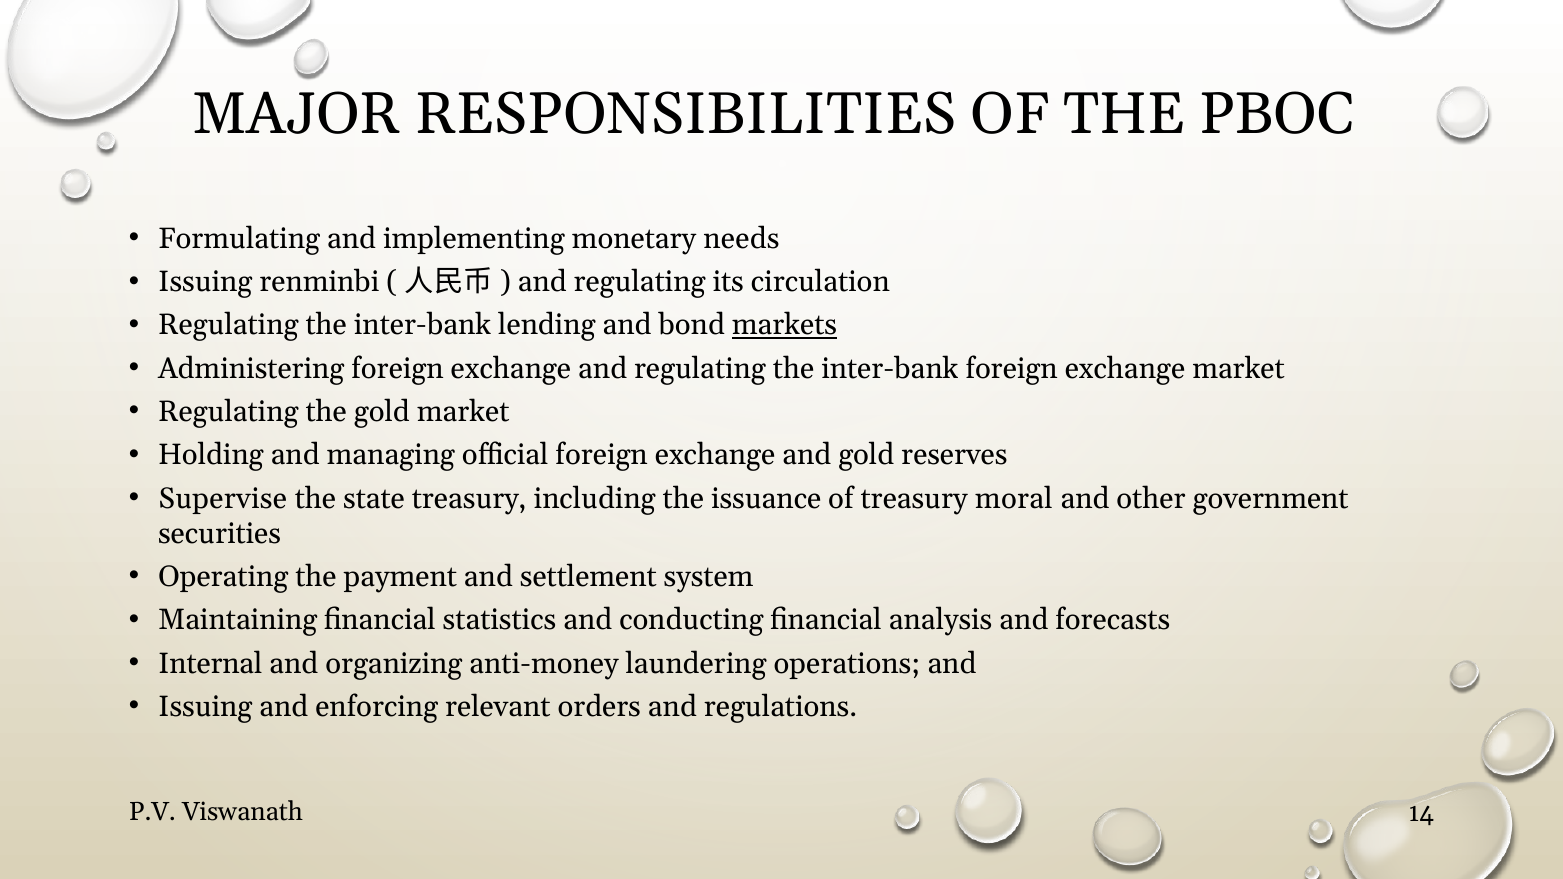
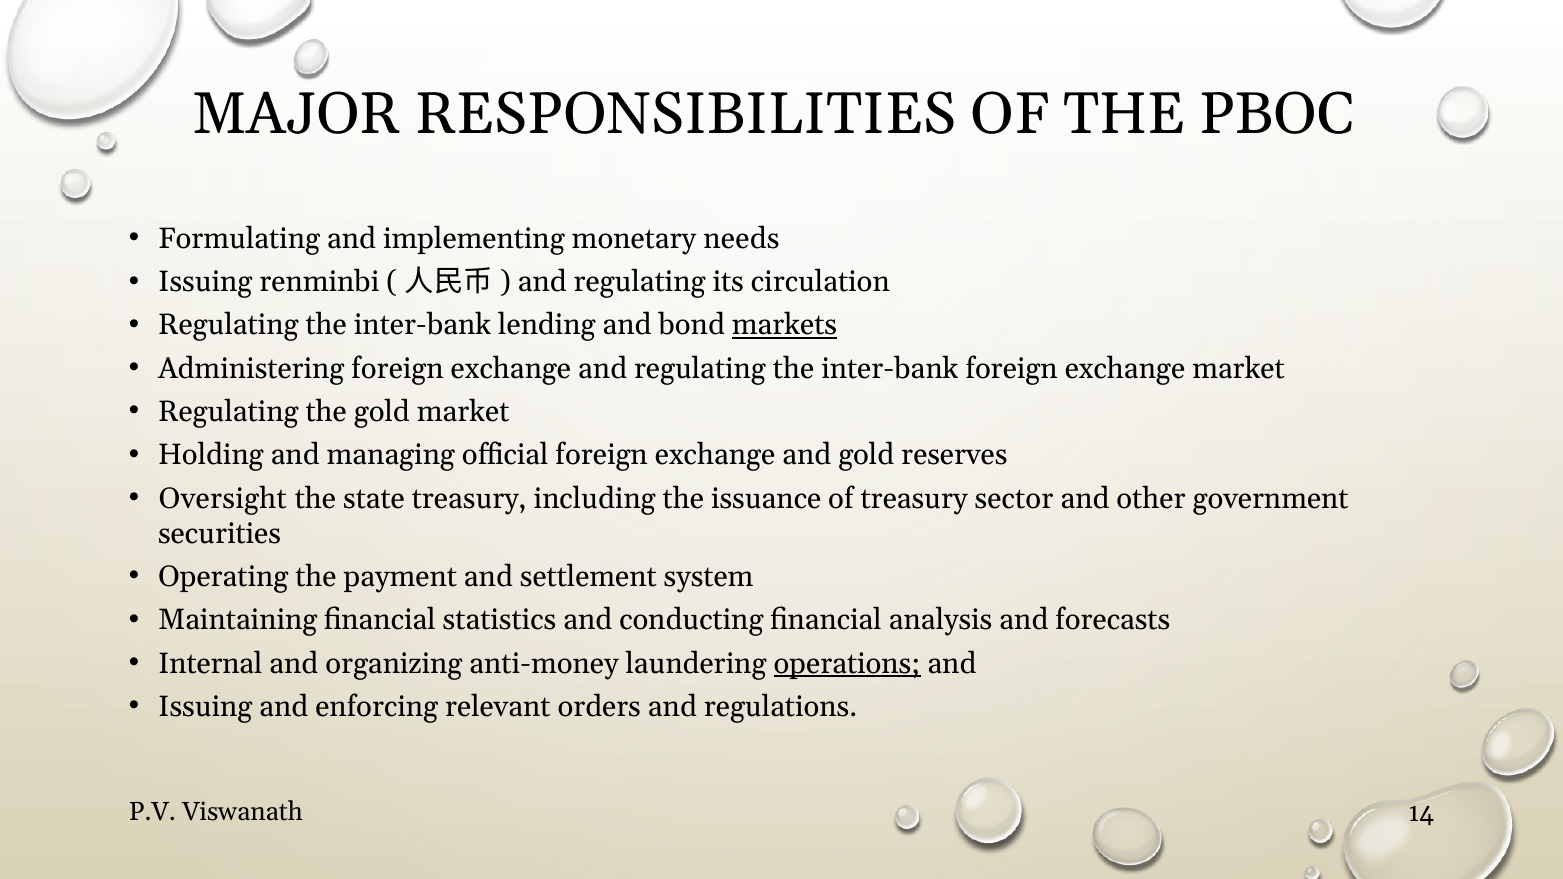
Supervise: Supervise -> Oversight (223, 498)
moral: moral -> sector (1014, 498)
operations underline: none -> present (847, 664)
